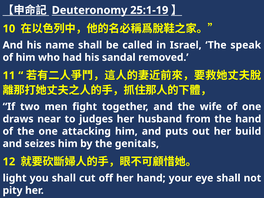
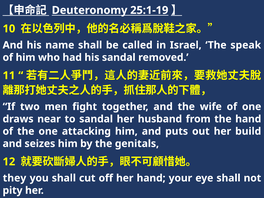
to judges: judges -> sandal (96, 119)
light: light -> they (15, 178)
